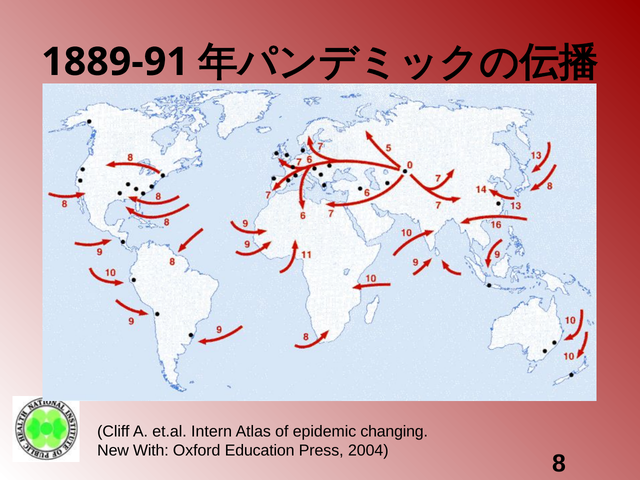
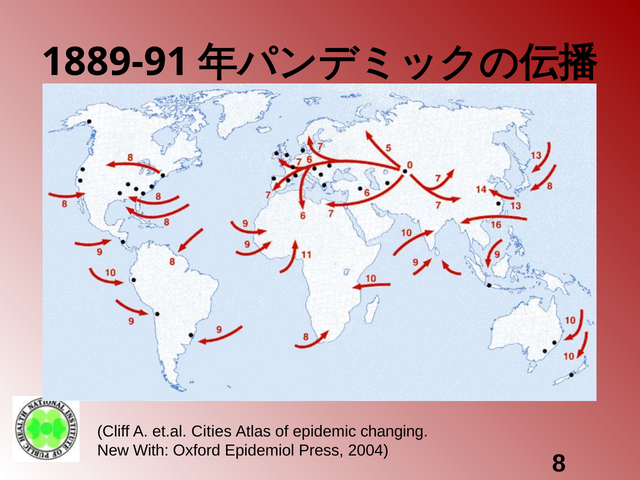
Intern: Intern -> Cities (212, 431)
Education: Education -> Epidemiol (260, 450)
